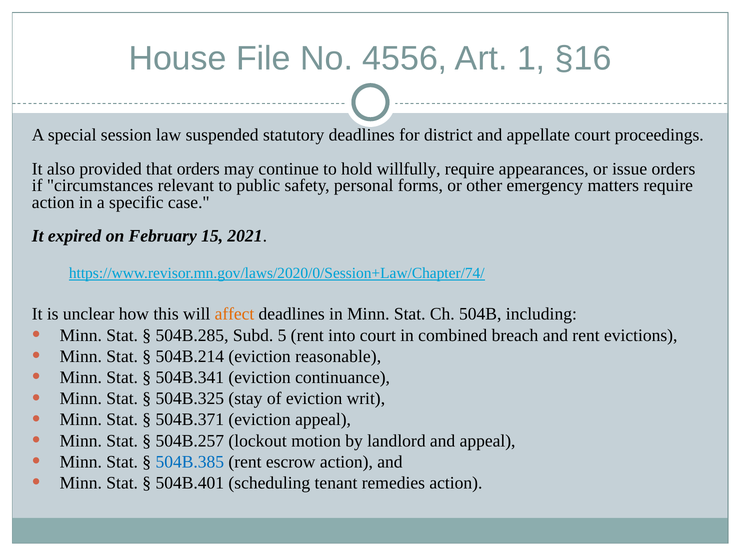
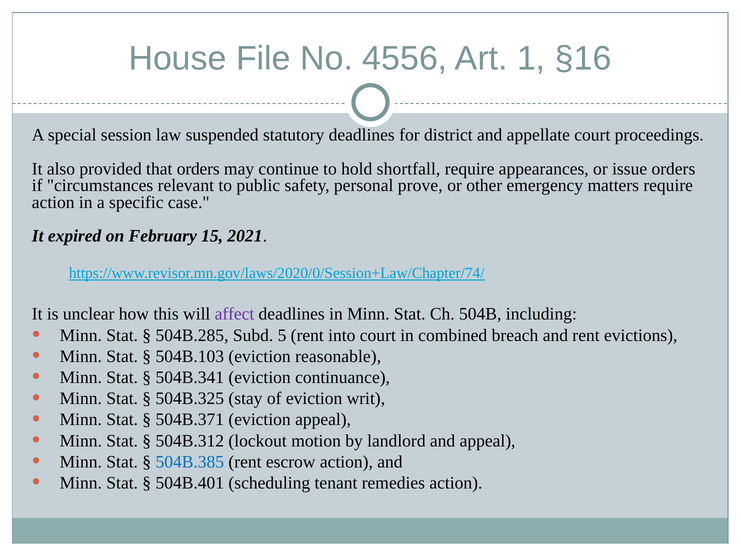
willfully: willfully -> shortfall (409, 169)
forms: forms -> prove (420, 186)
affect colour: orange -> purple (234, 314)
504B.214: 504B.214 -> 504B.103 (190, 356)
504B.257: 504B.257 -> 504B.312 (190, 441)
